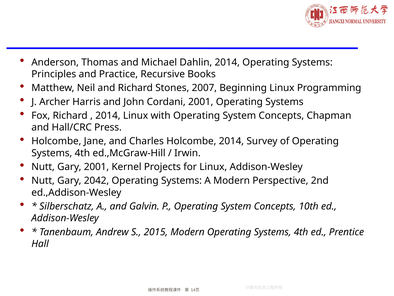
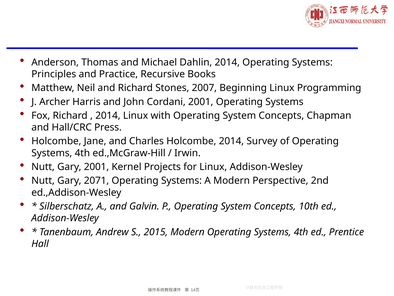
2042: 2042 -> 2071 (96, 180)
